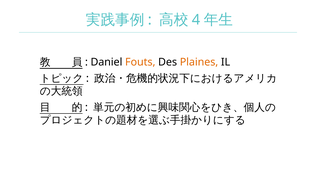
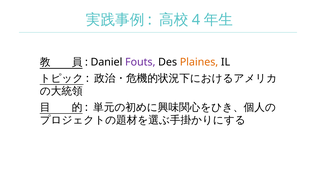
Fouts colour: orange -> purple (140, 62)
